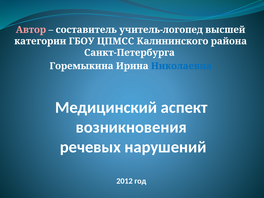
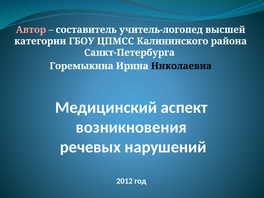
Николаевна colour: blue -> black (181, 66)
